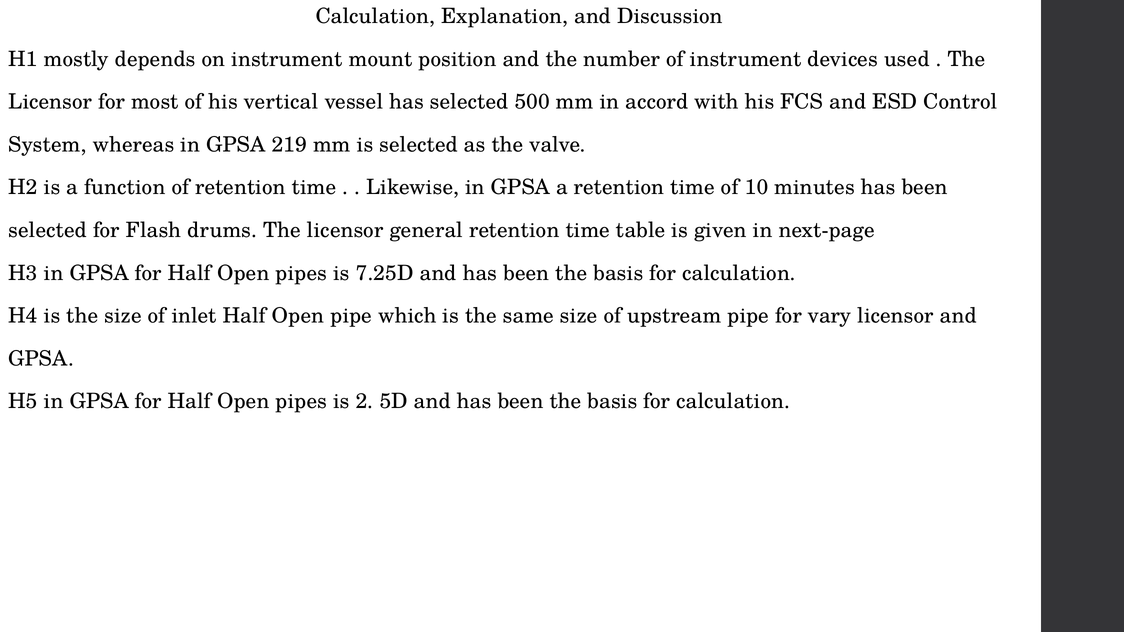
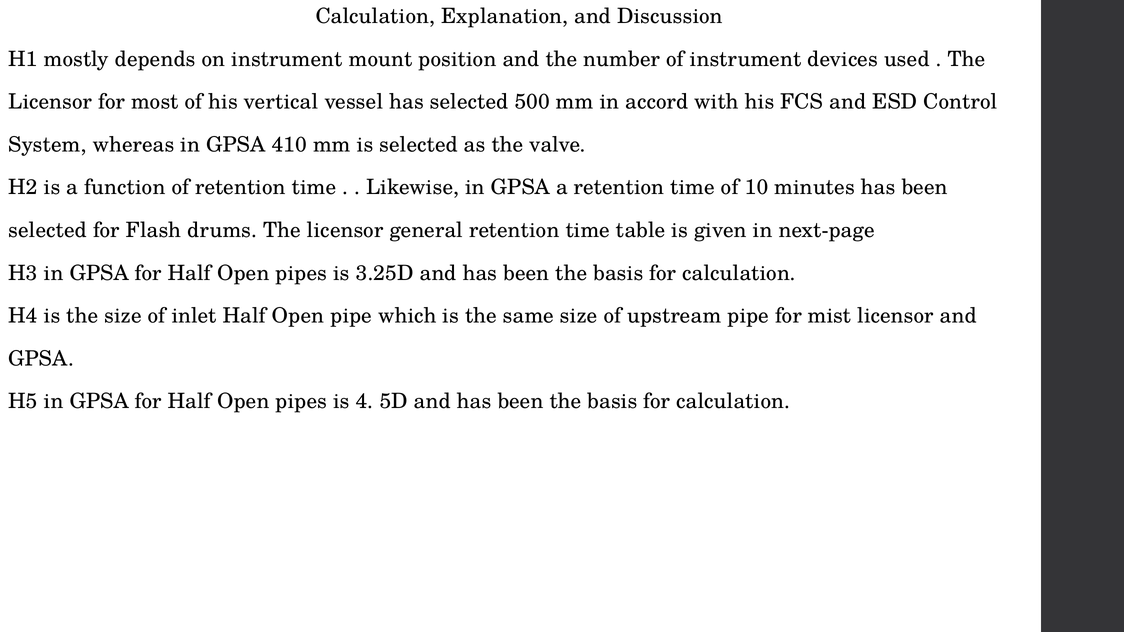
219: 219 -> 410 (289, 145)
7.25D: 7.25D -> 3.25D (385, 273)
vary: vary -> mist (830, 316)
2: 2 -> 4 (365, 401)
